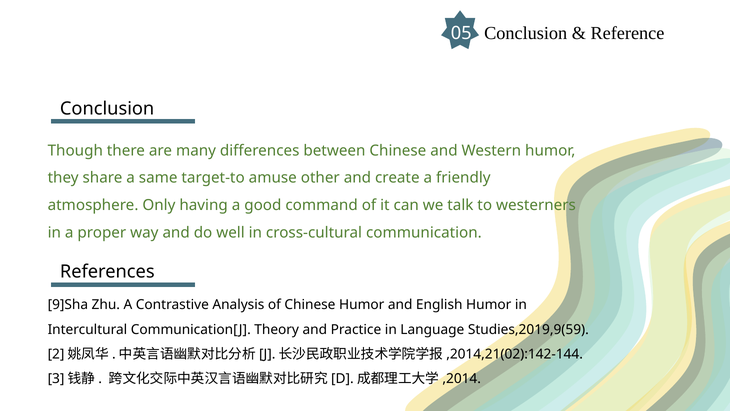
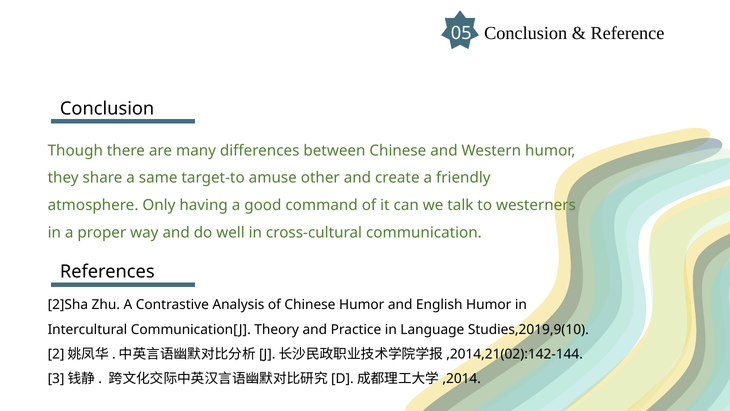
9]Sha: 9]Sha -> 2]Sha (68, 305)
Studies,2019,9(59: Studies,2019,9(59 -> Studies,2019,9(10 (528, 329)
